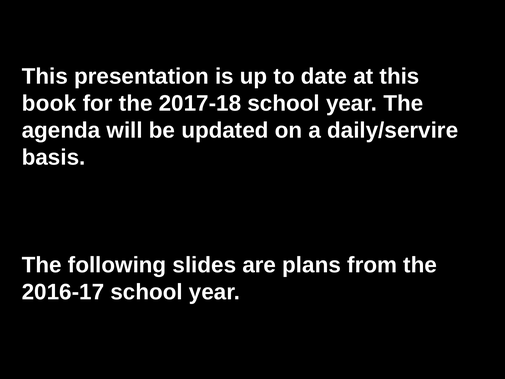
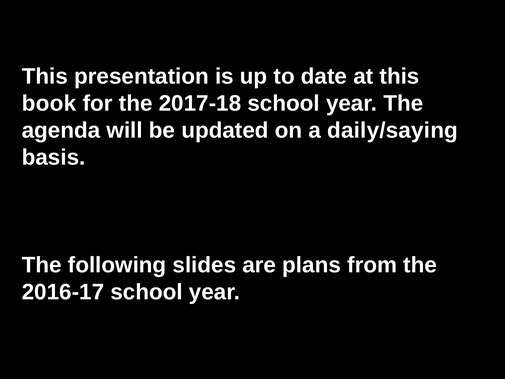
daily/servire: daily/servire -> daily/saying (393, 130)
